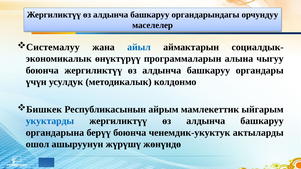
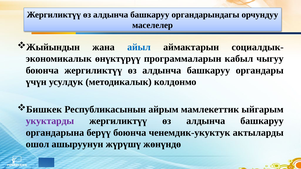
Системалуу: Системалуу -> Жыйындын (53, 47)
алына: алына -> кабыл (239, 59)
укуктарды colour: blue -> purple (50, 121)
